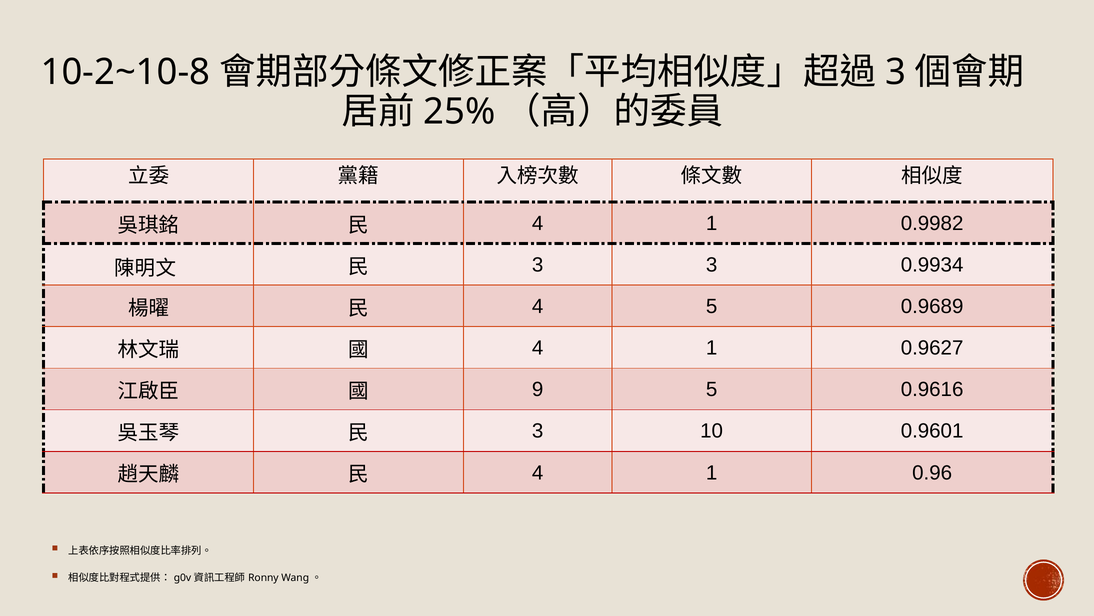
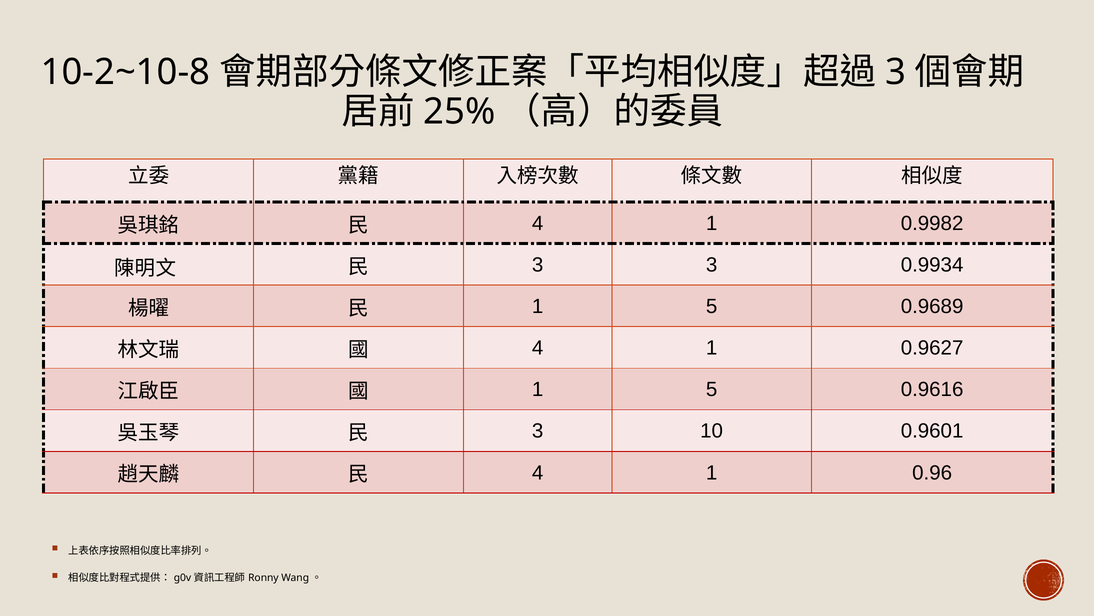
4: 4 -> 1 (538, 306)
9: 9 -> 1 (538, 389)
